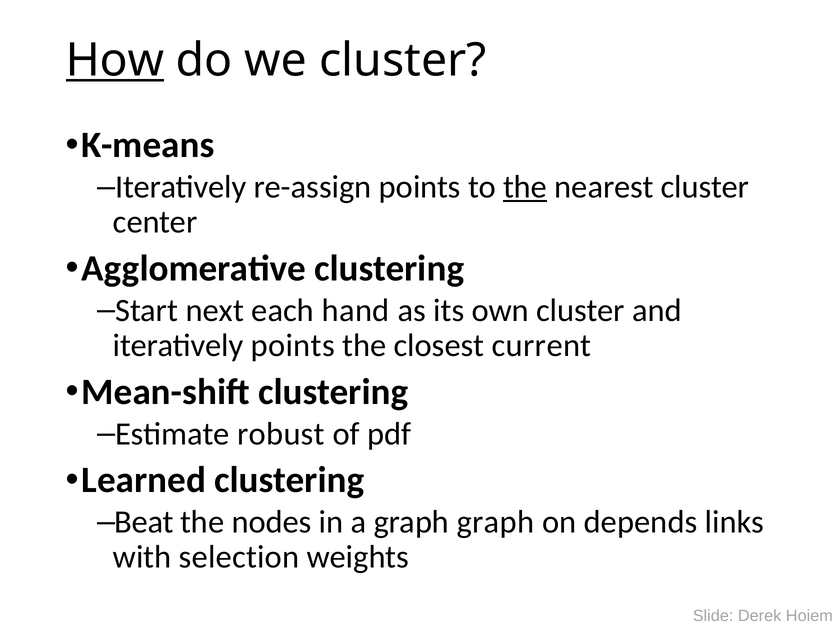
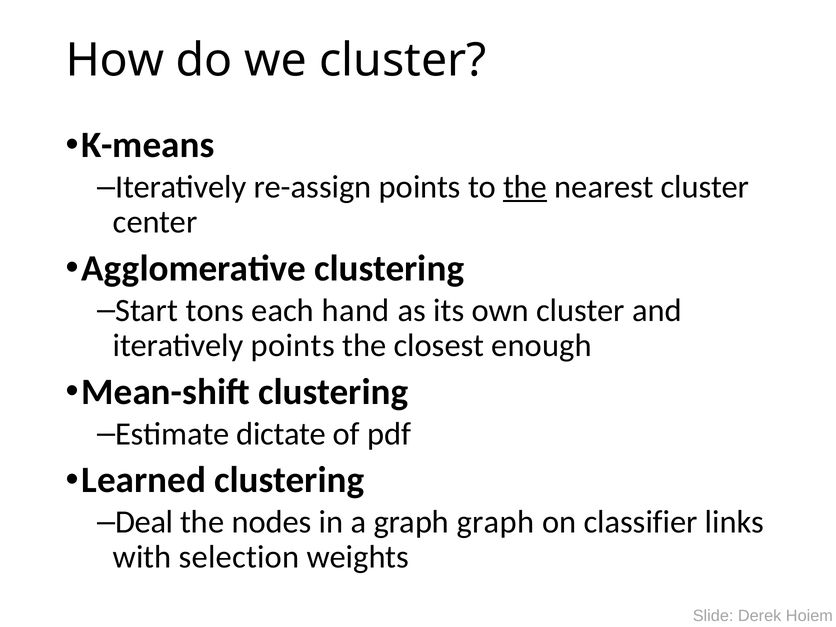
How underline: present -> none (115, 60)
next: next -> tons (215, 311)
current: current -> enough (542, 346)
robust: robust -> dictate (281, 434)
Beat: Beat -> Deal (144, 522)
depends: depends -> classifier (641, 522)
